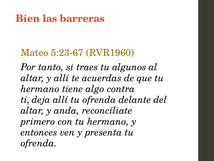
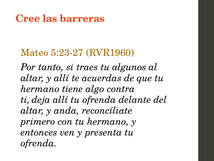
Bien: Bien -> Cree (28, 19)
5:23-67: 5:23-67 -> 5:23-27 (67, 53)
